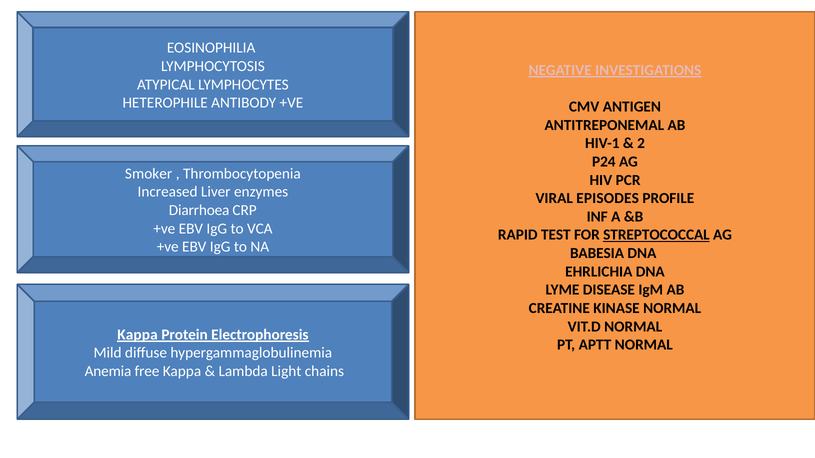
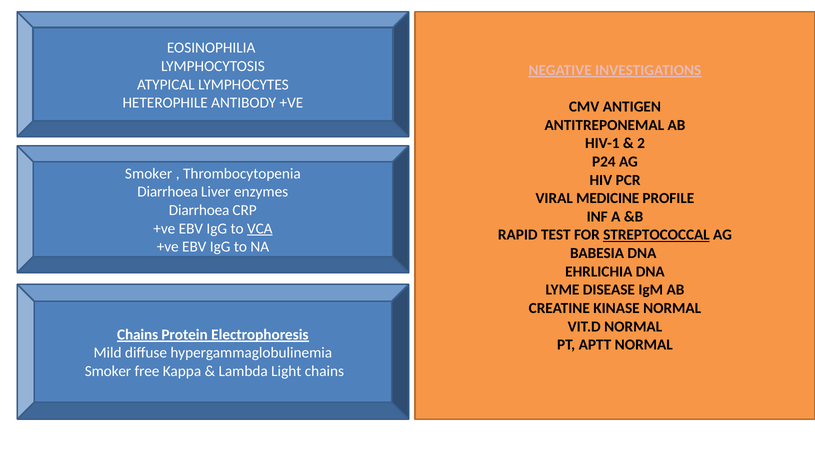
Increased: Increased -> Diarrhoea (168, 192)
EPISODES: EPISODES -> MEDICINE (608, 198)
VCA underline: none -> present (260, 229)
Kappa: Kappa -> Chains (138, 335)
Anemia: Anemia -> Smoker (108, 372)
